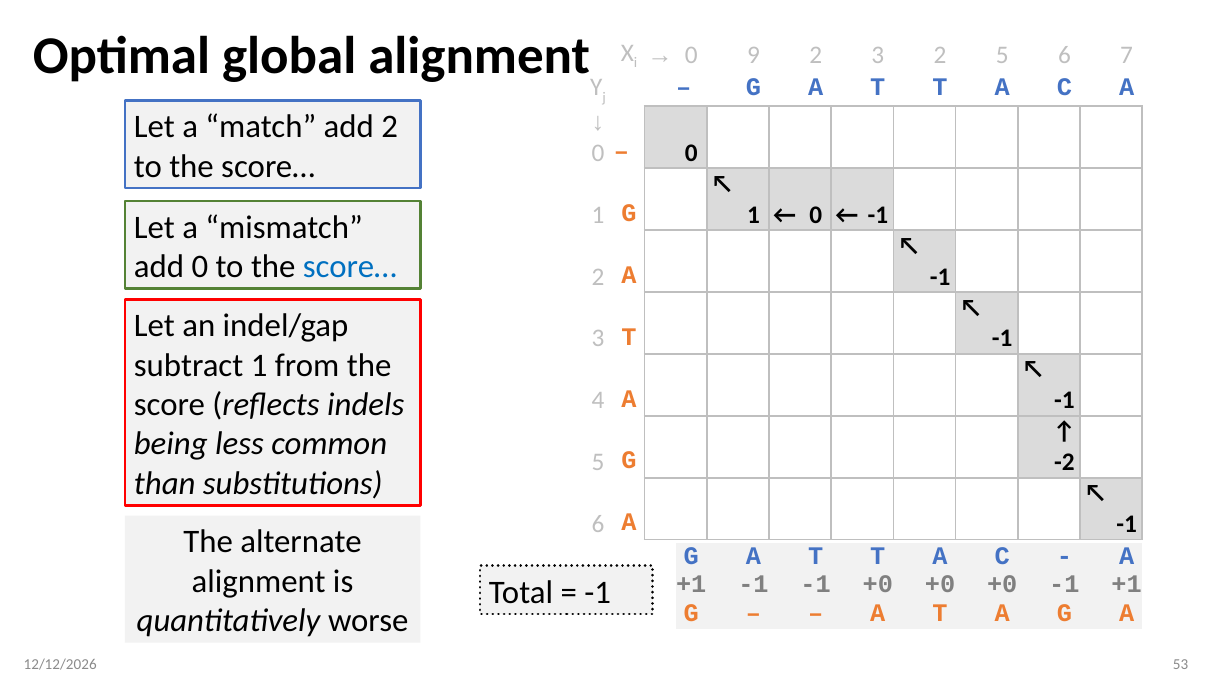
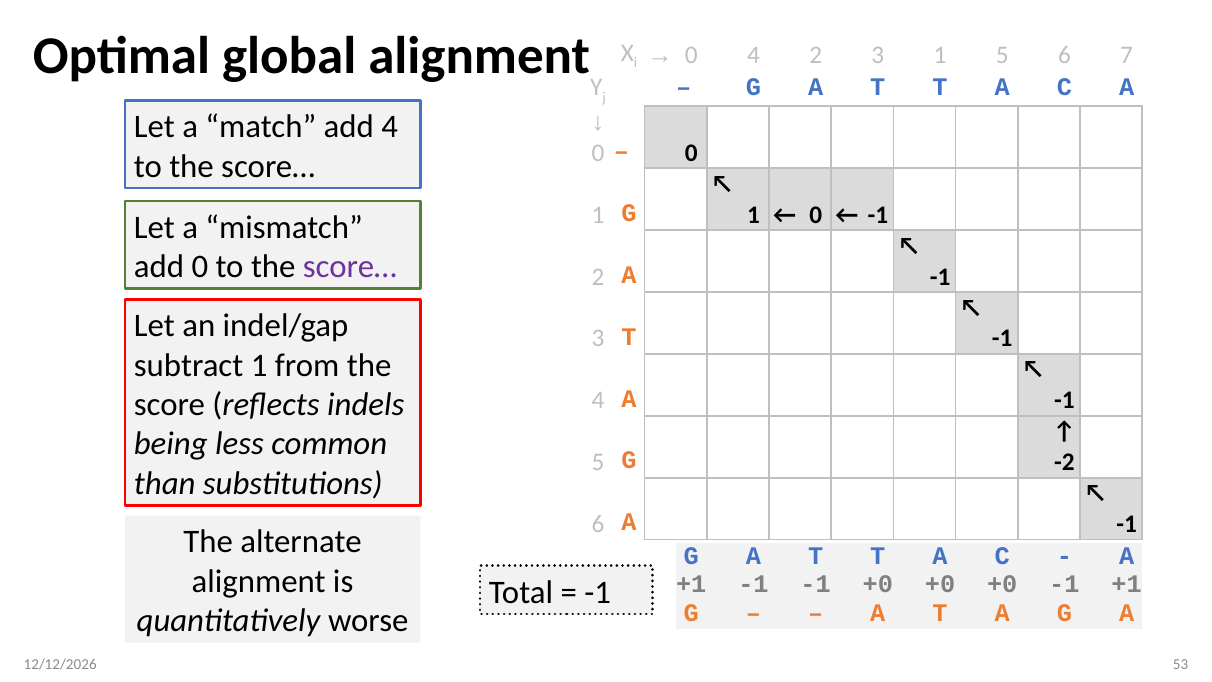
0 9: 9 -> 4 (753, 55)
3 2: 2 -> 1 (940, 55)
add 2: 2 -> 4 (390, 127)
score… colour: blue -> purple (350, 267)
